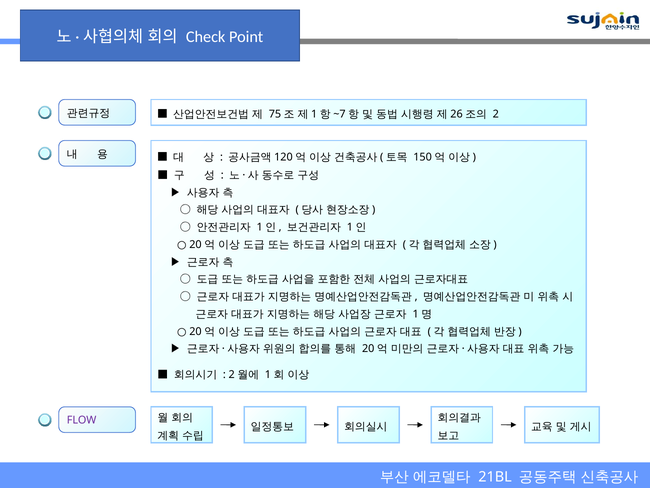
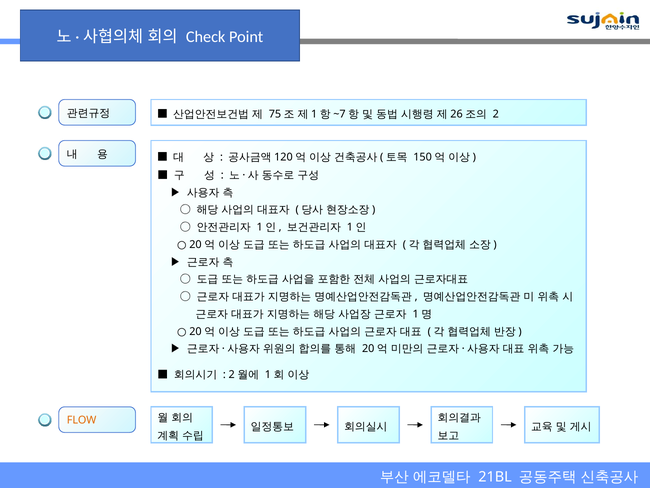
FLOW colour: purple -> orange (82, 420)
